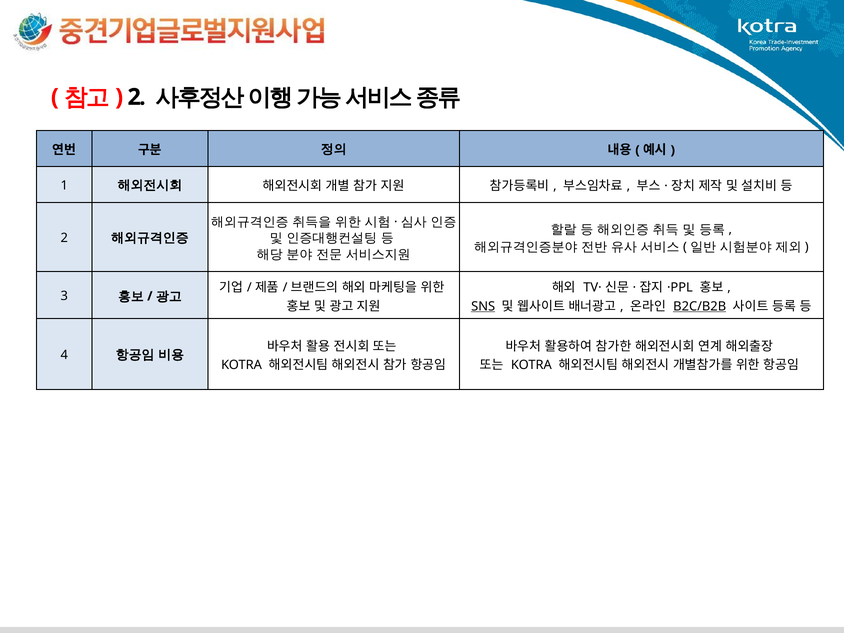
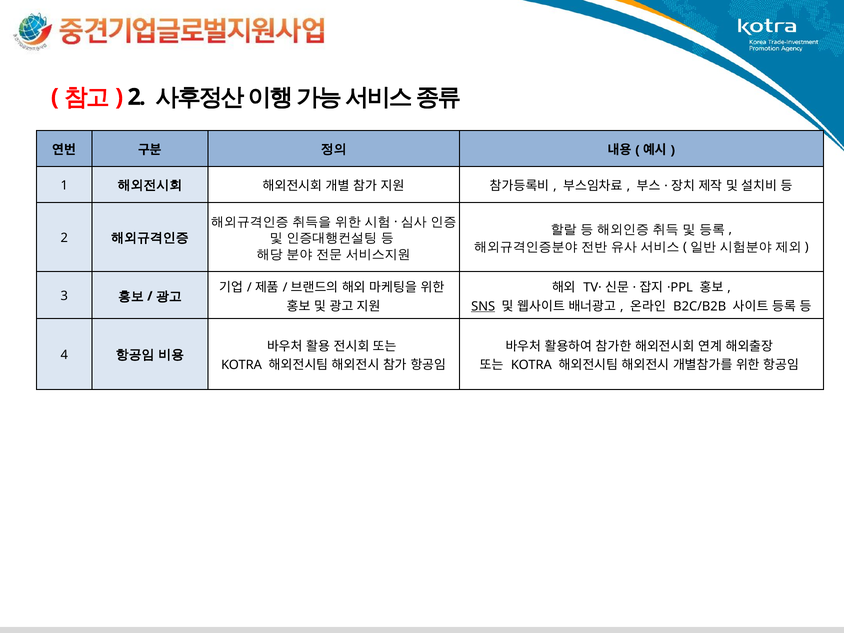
B2C/B2B underline: present -> none (700, 306)
